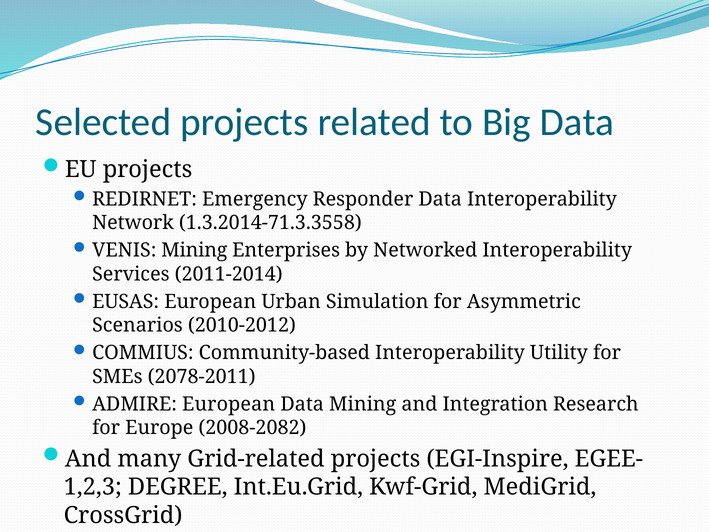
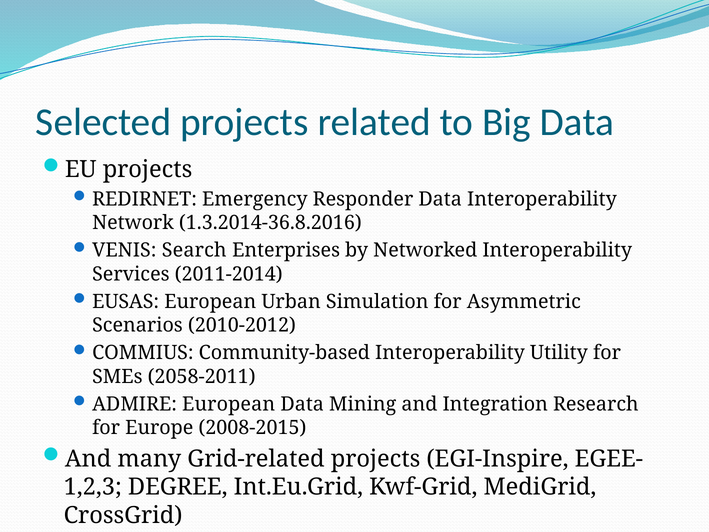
1.3.2014-71.3.3558: 1.3.2014-71.3.3558 -> 1.3.2014-36.8.2016 (270, 223)
VENIS Mining: Mining -> Search (194, 250)
2078-2011: 2078-2011 -> 2058-2011 (202, 376)
2008-2082: 2008-2082 -> 2008-2015 (252, 428)
